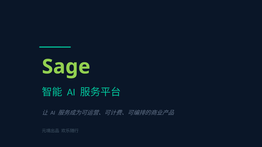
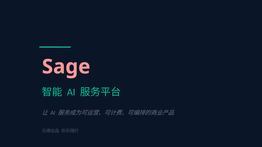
Sage colour: light green -> pink (66, 67)
